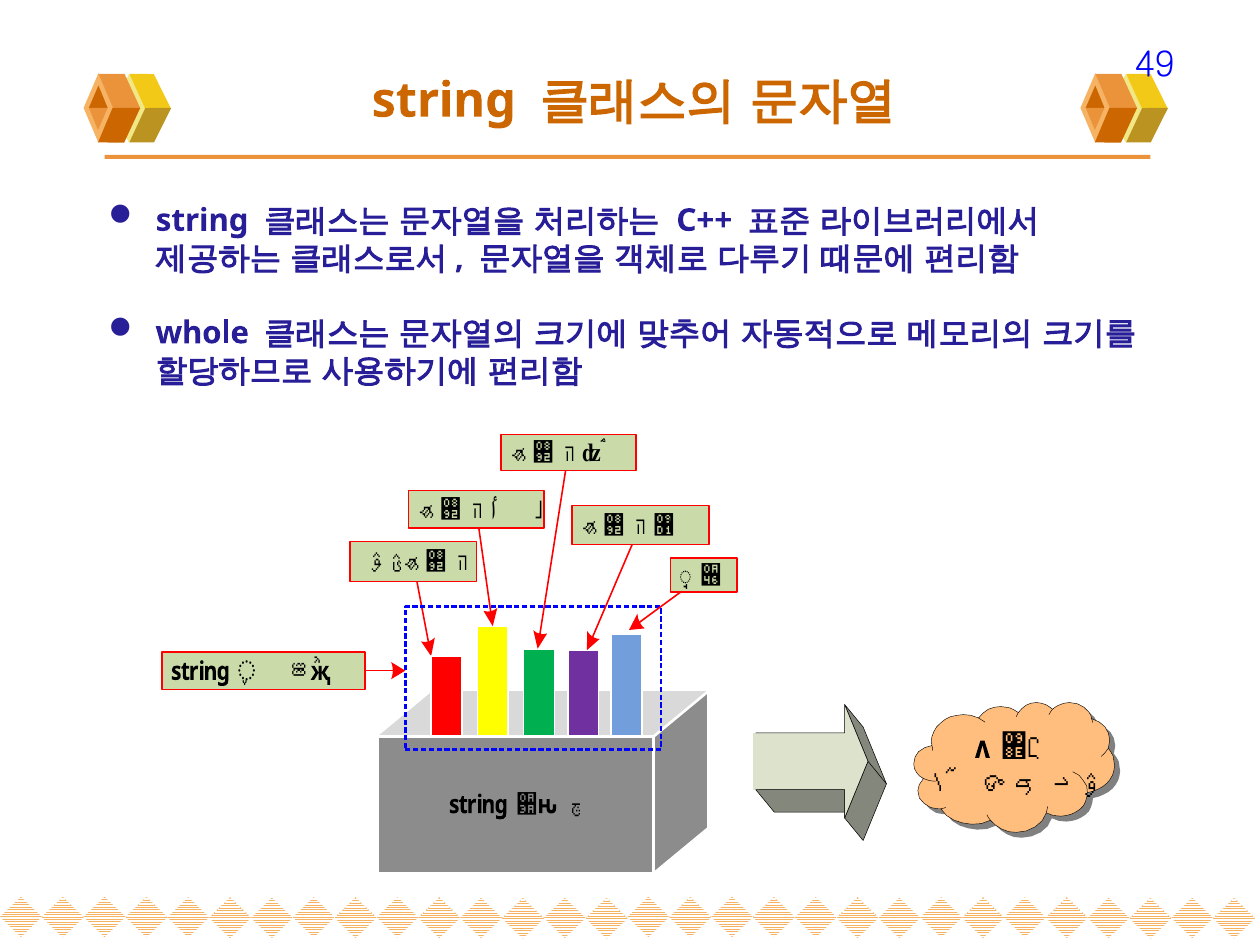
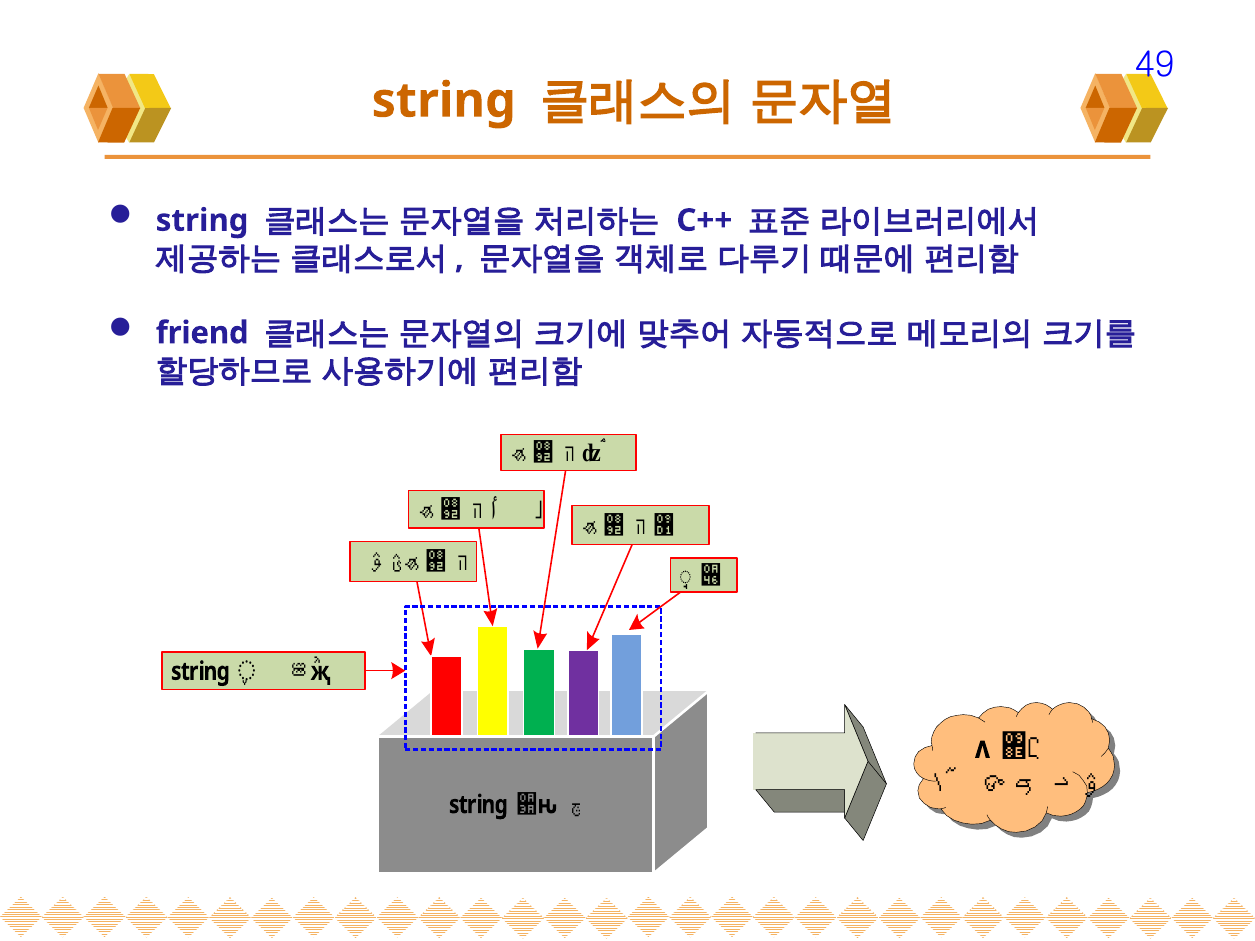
whole: whole -> friend (202, 333)
